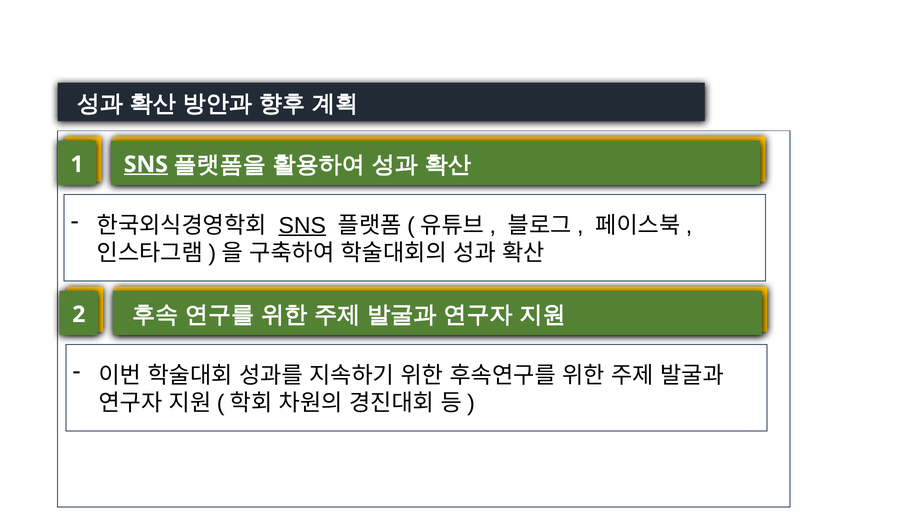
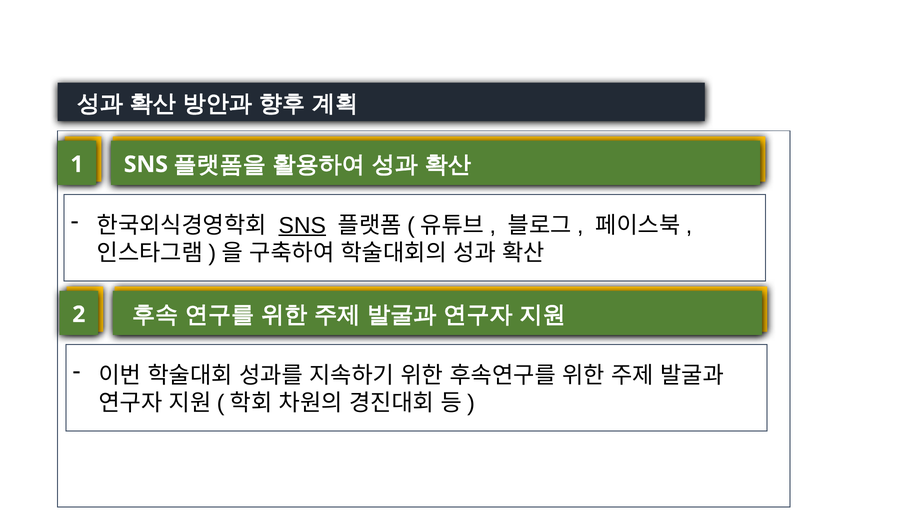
SNS underline: present -> none (146, 164)
